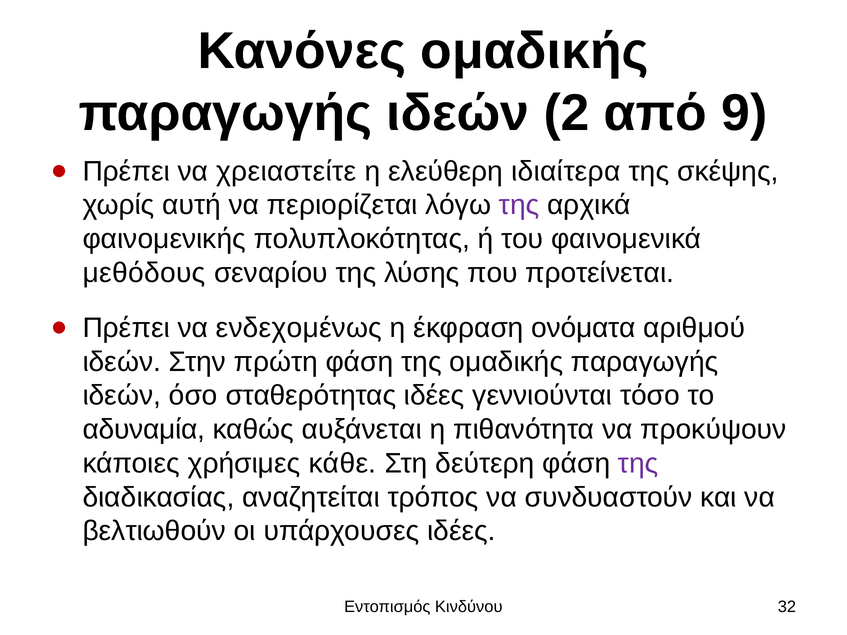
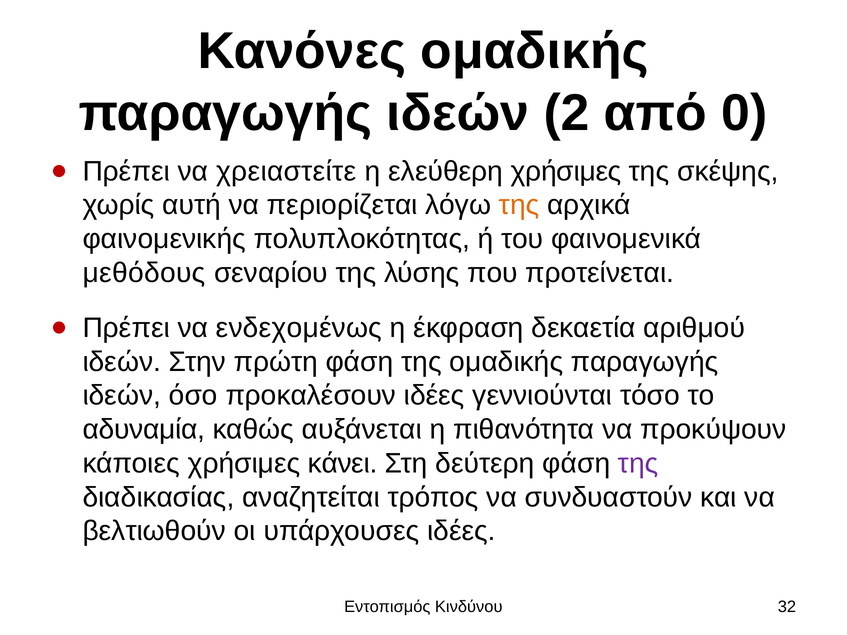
9: 9 -> 0 (744, 113)
ελεύθερη ιδιαίτερα: ιδιαίτερα -> χρήσιμες (566, 171)
της colour: purple -> orange (519, 205)
ονόματα: ονόματα -> δεκαετία (584, 328)
σταθερότητας: σταθερότητας -> προκαλέσουν (311, 396)
κάθε: κάθε -> κάνει (343, 464)
